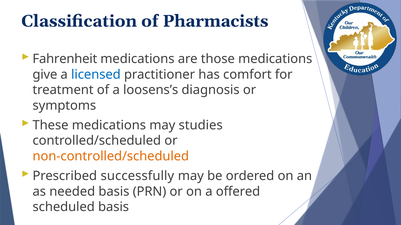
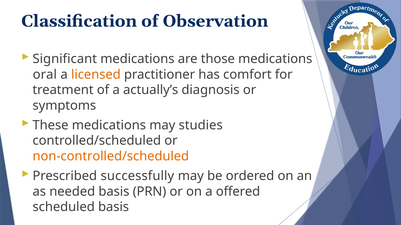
Pharmacists: Pharmacists -> Observation (215, 21)
Fahrenheit: Fahrenheit -> Significant (65, 59)
give: give -> oral (45, 75)
licensed colour: blue -> orange (96, 75)
loosens’s: loosens’s -> actually’s (151, 90)
